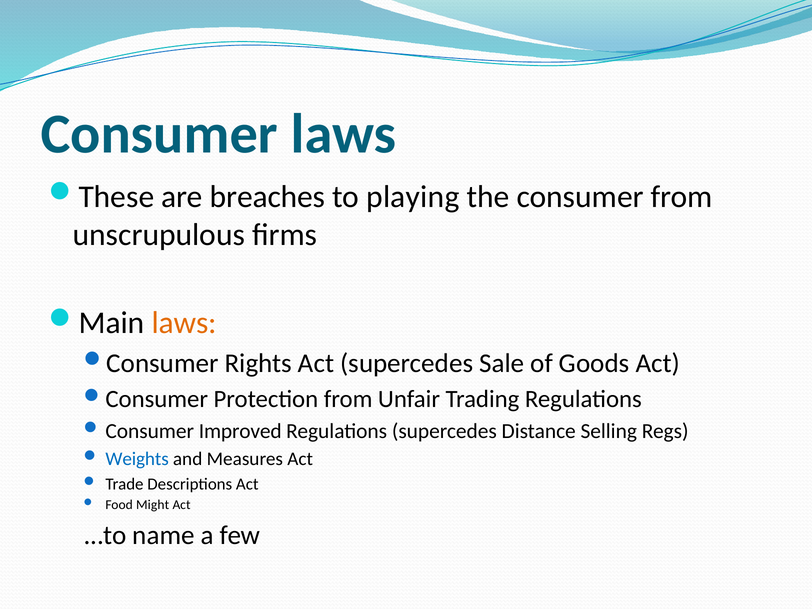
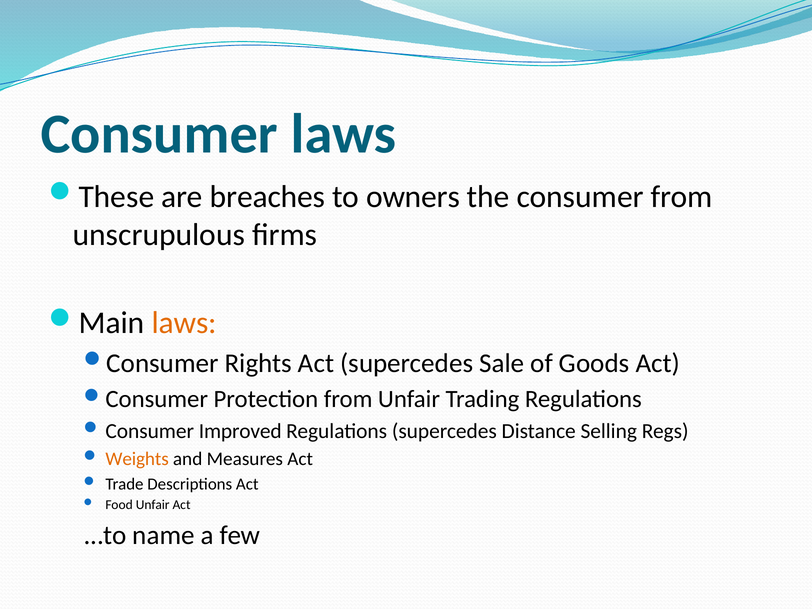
playing: playing -> owners (413, 197)
Weights colour: blue -> orange (137, 459)
Food Might: Might -> Unfair (153, 505)
